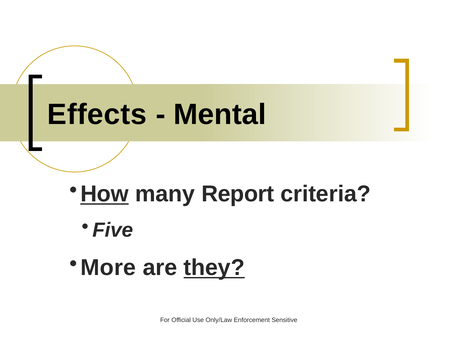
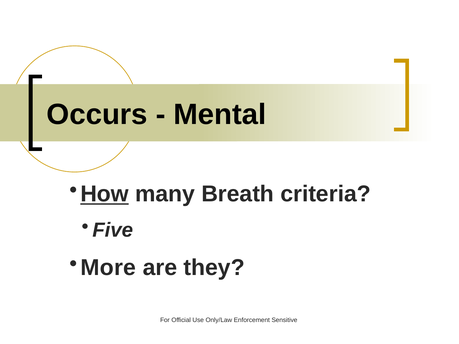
Effects: Effects -> Occurs (97, 115)
Report: Report -> Breath (238, 194)
they underline: present -> none (214, 268)
